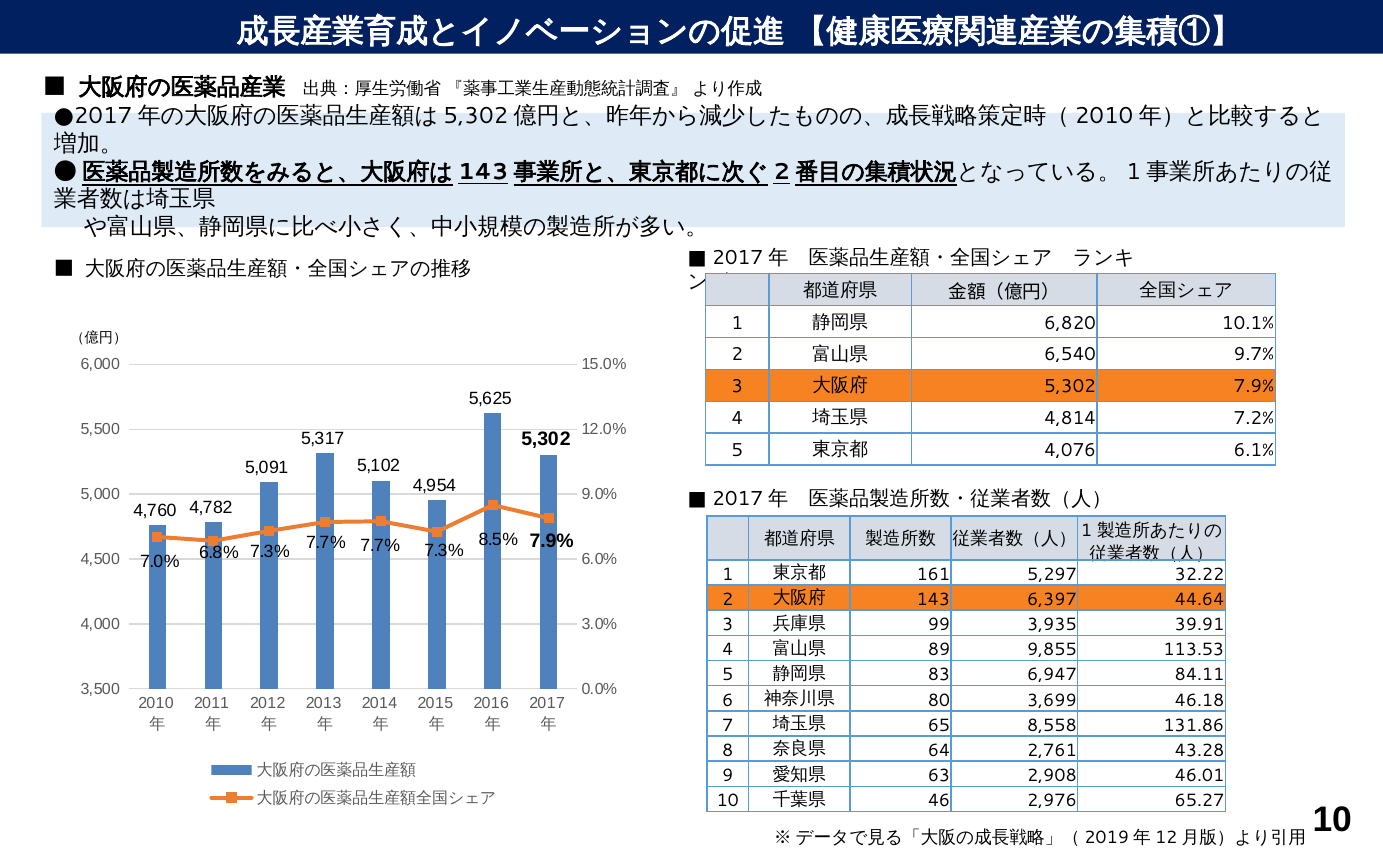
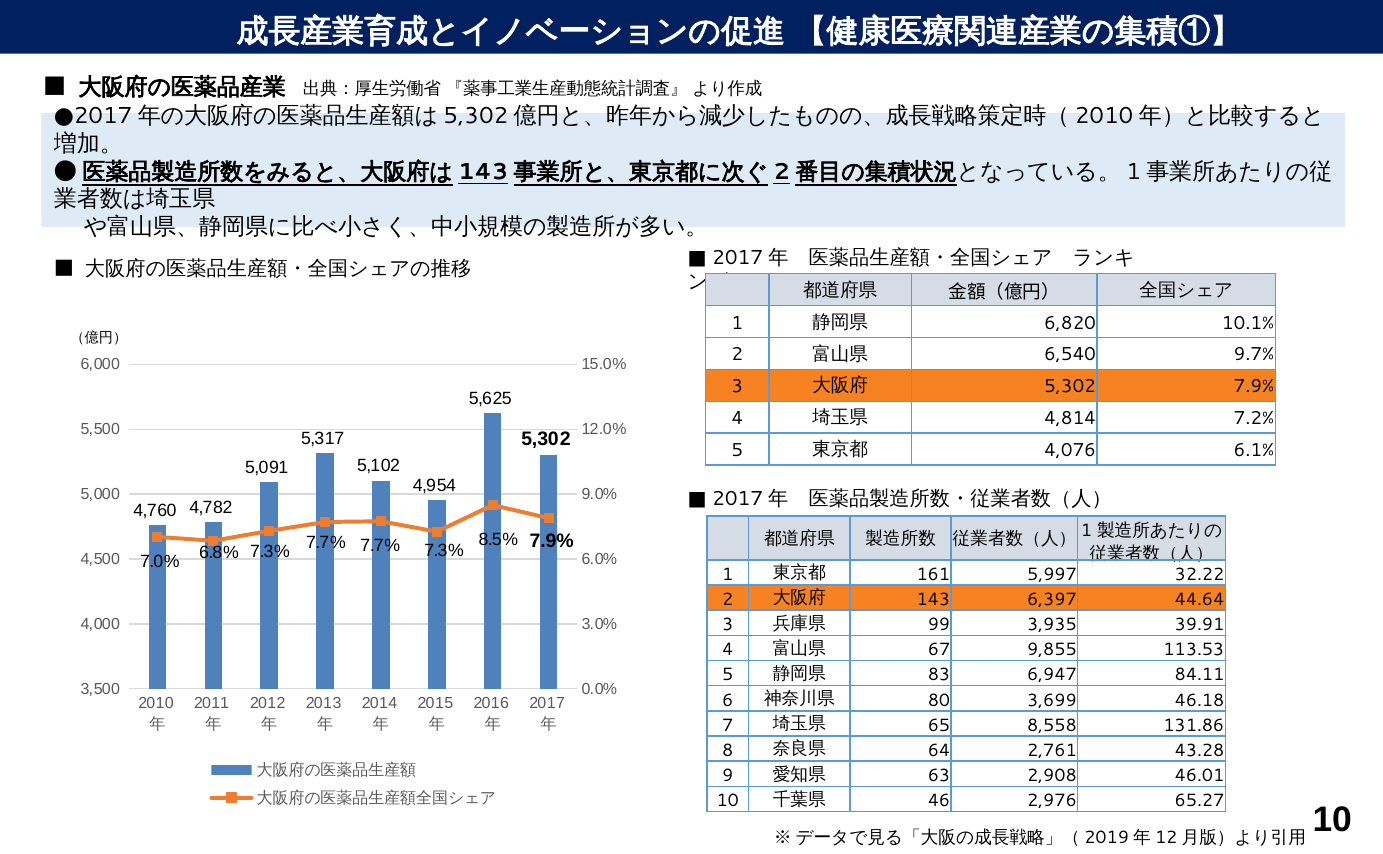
5,297: 5,297 -> 5,997 (1052, 575)
89: 89 -> 67 (939, 650)
